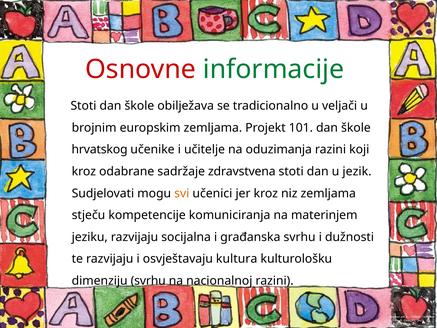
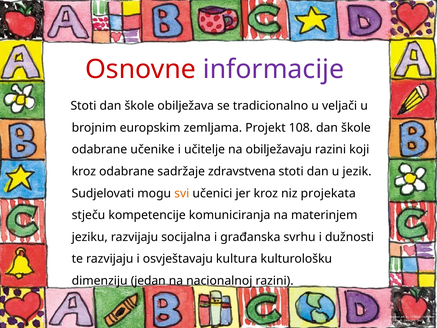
informacije colour: green -> purple (274, 69)
101: 101 -> 108 (301, 128)
hrvatskog: hrvatskog -> odabrane (99, 149)
oduzimanja: oduzimanja -> obilježavaju (279, 149)
niz zemljama: zemljama -> projekata (328, 193)
dimenziju svrhu: svrhu -> jedan (148, 281)
